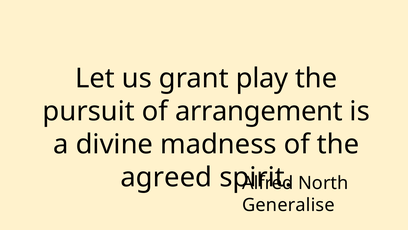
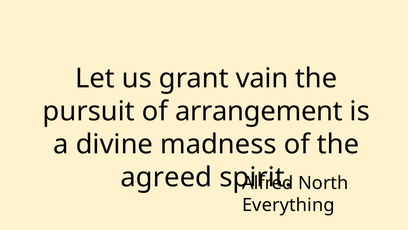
play: play -> vain (262, 78)
Generalise: Generalise -> Everything (288, 205)
